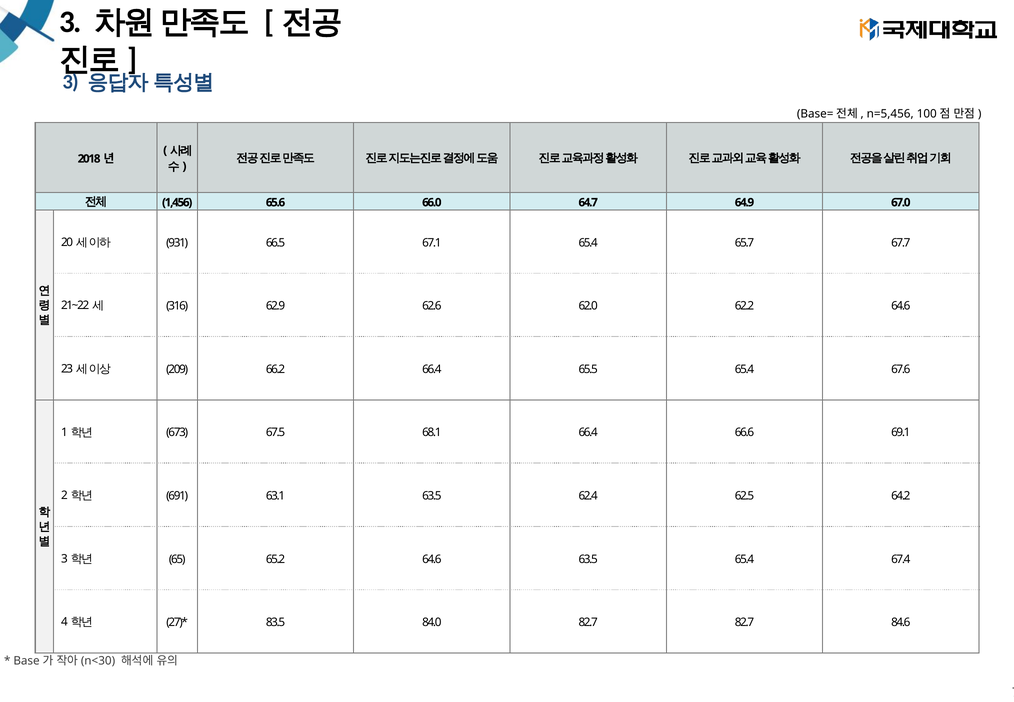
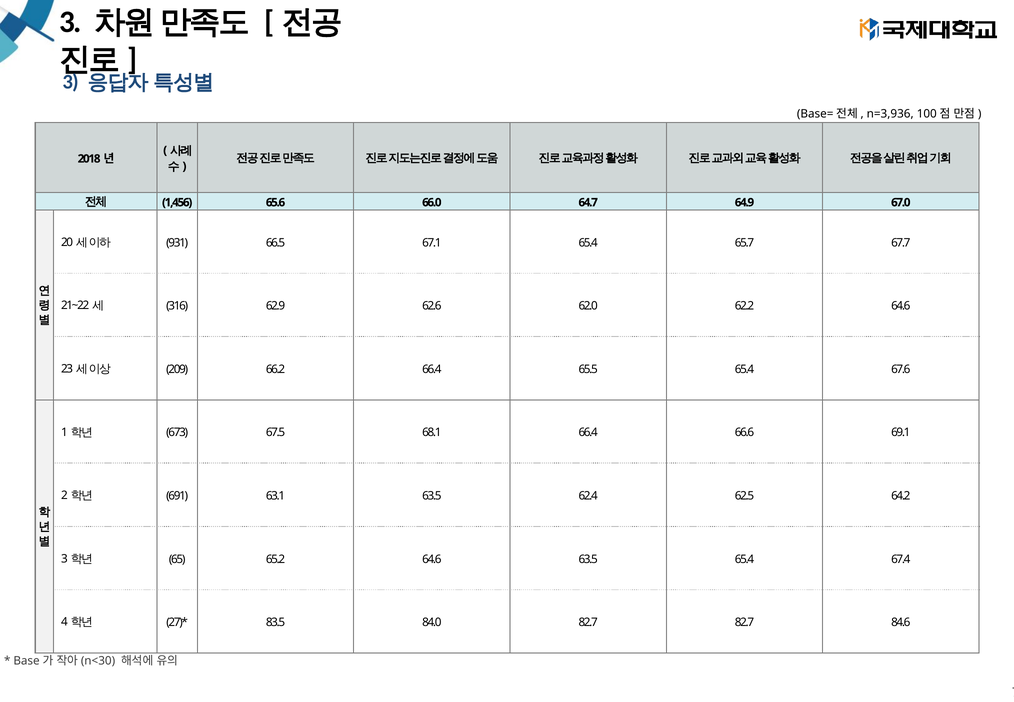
n=5,456: n=5,456 -> n=3,936 (890, 114)
